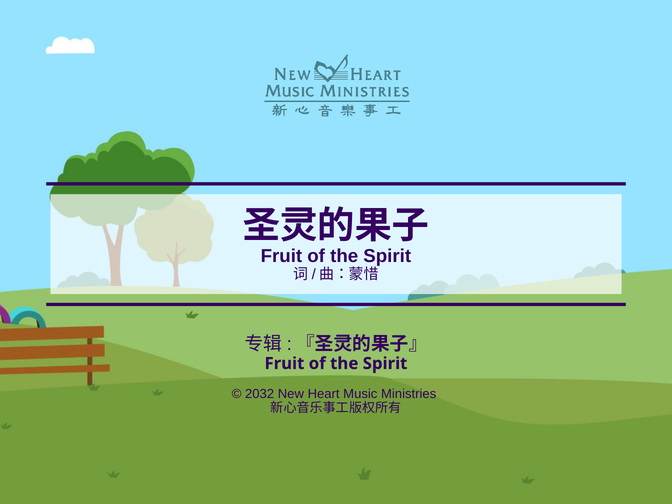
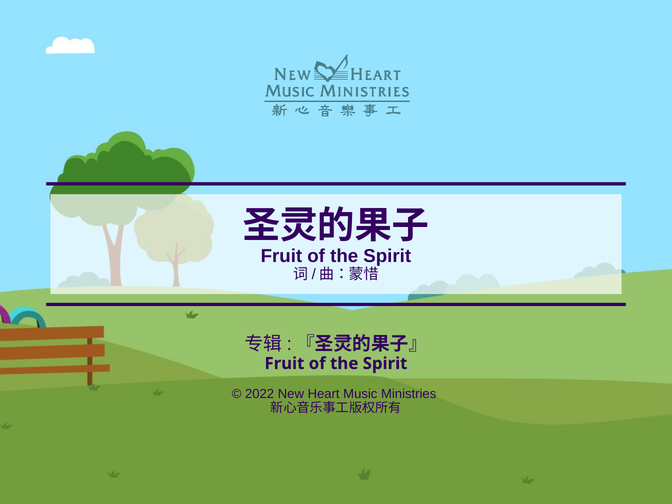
2032: 2032 -> 2022 (260, 394)
